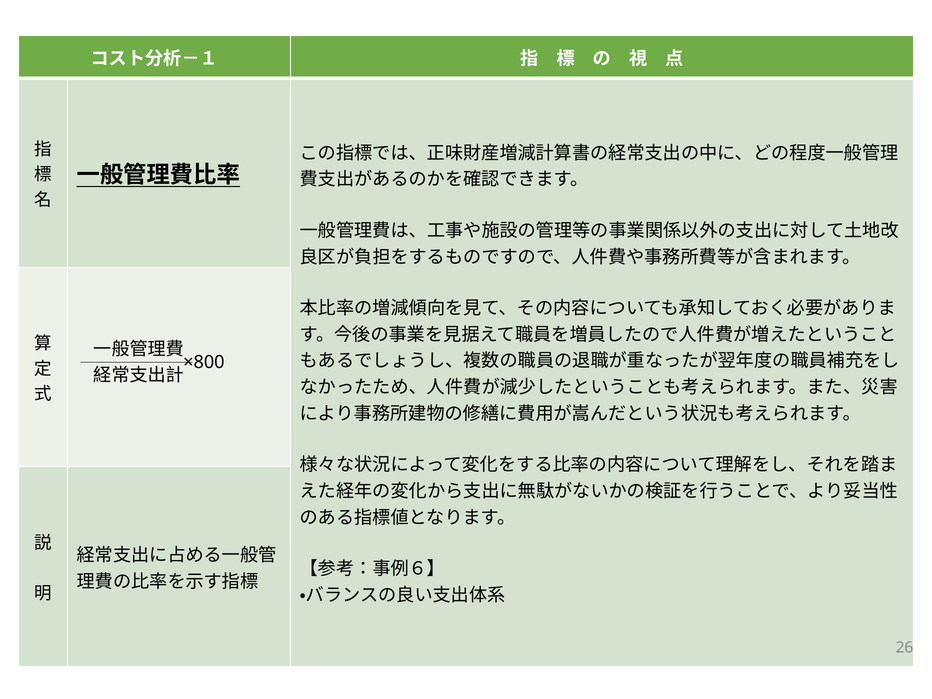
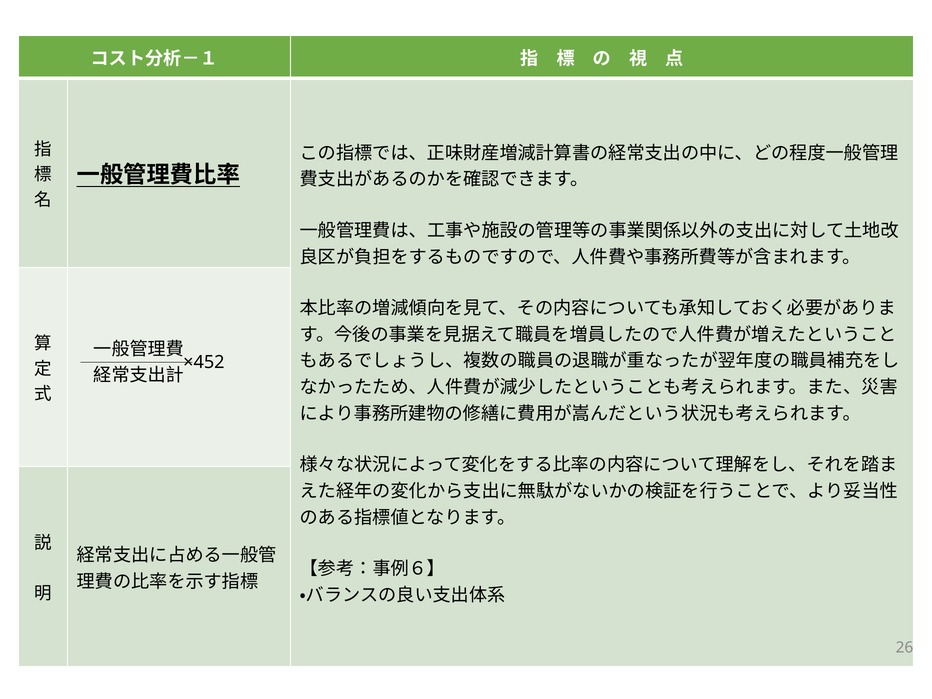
×800: ×800 -> ×452 (204, 362)
